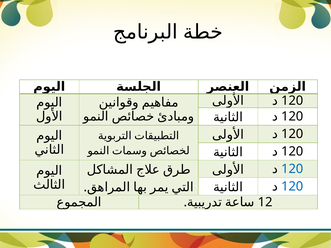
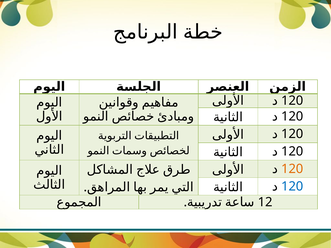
120 colour: blue -> orange (292, 169)
